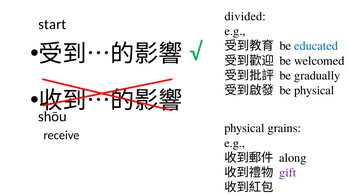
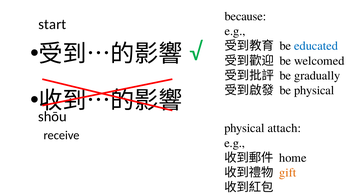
divided: divided -> because (245, 16)
grains: grains -> attach (284, 128)
along: along -> home (293, 158)
gift colour: purple -> orange (288, 172)
